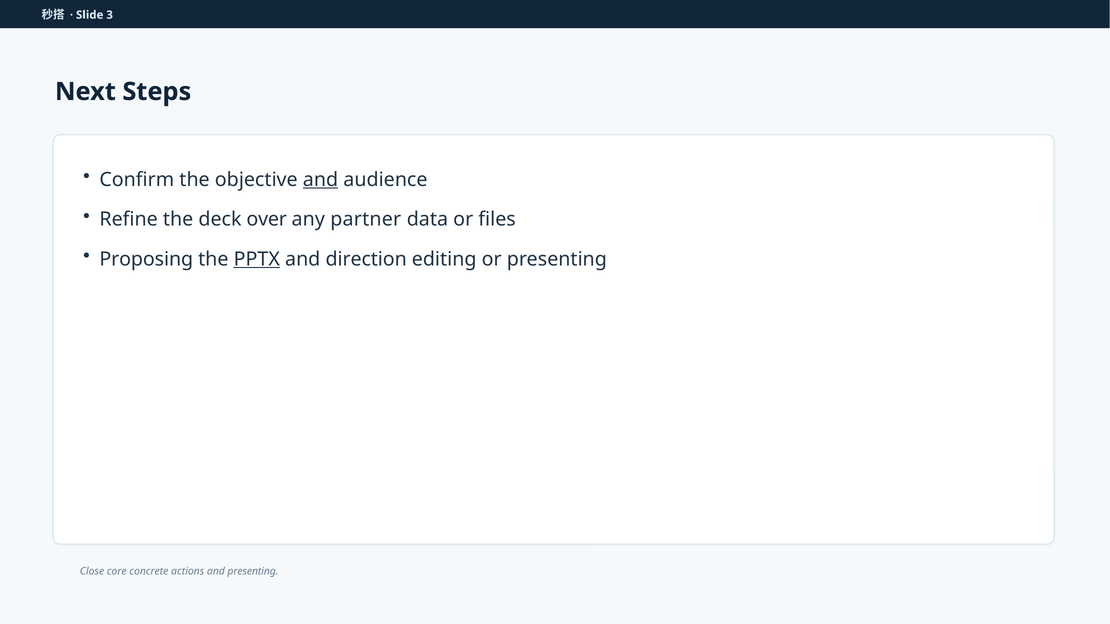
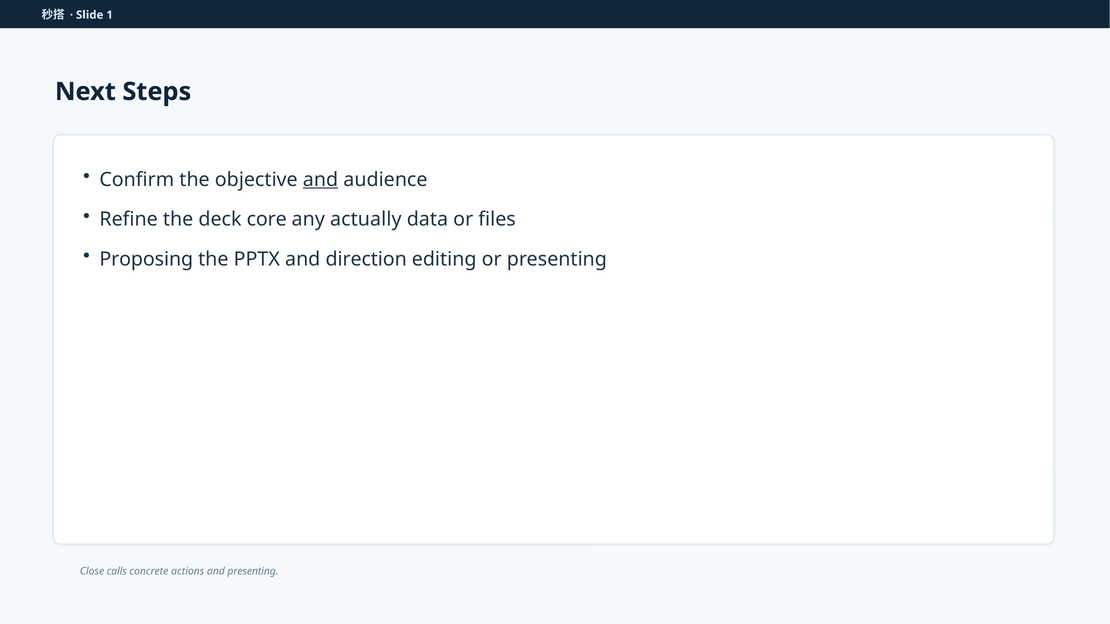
3: 3 -> 1 (110, 15)
over: over -> core (267, 219)
partner: partner -> actually (366, 219)
PPTX underline: present -> none (257, 259)
core: core -> calls (117, 572)
